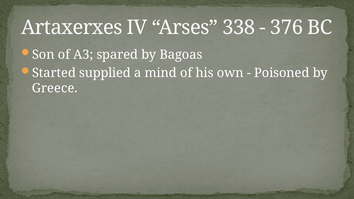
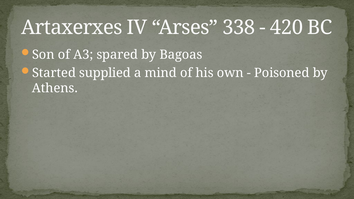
376: 376 -> 420 (286, 27)
Greece: Greece -> Athens (55, 88)
